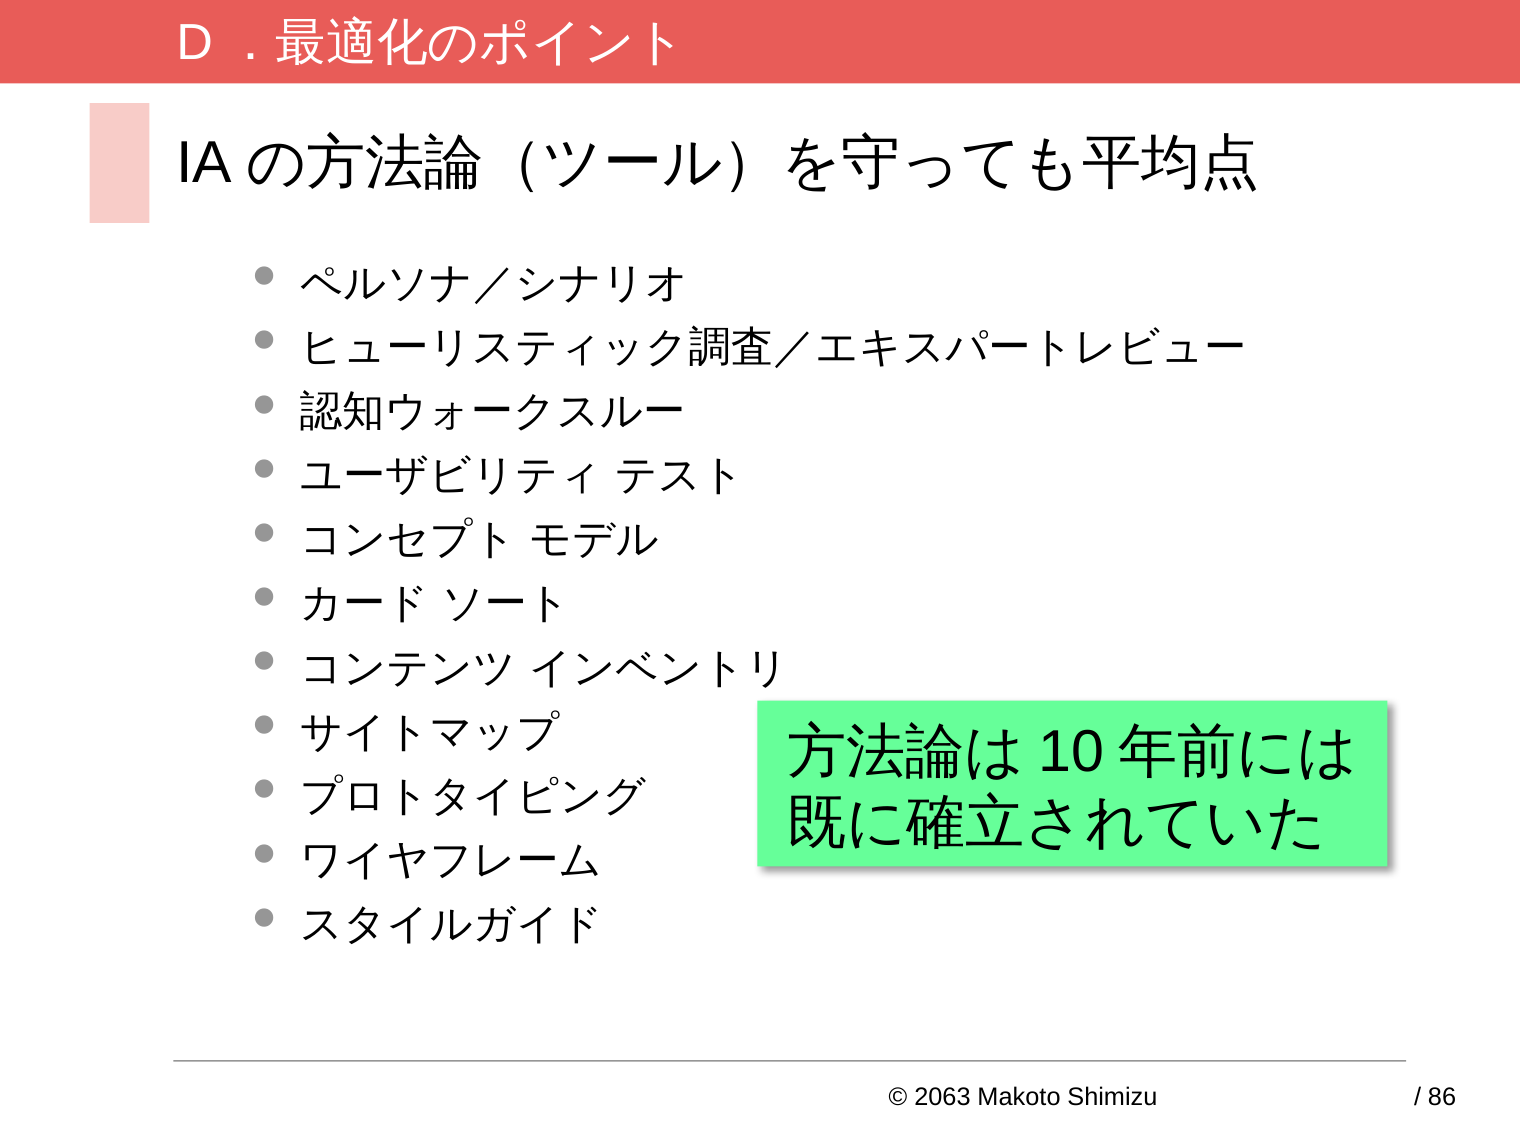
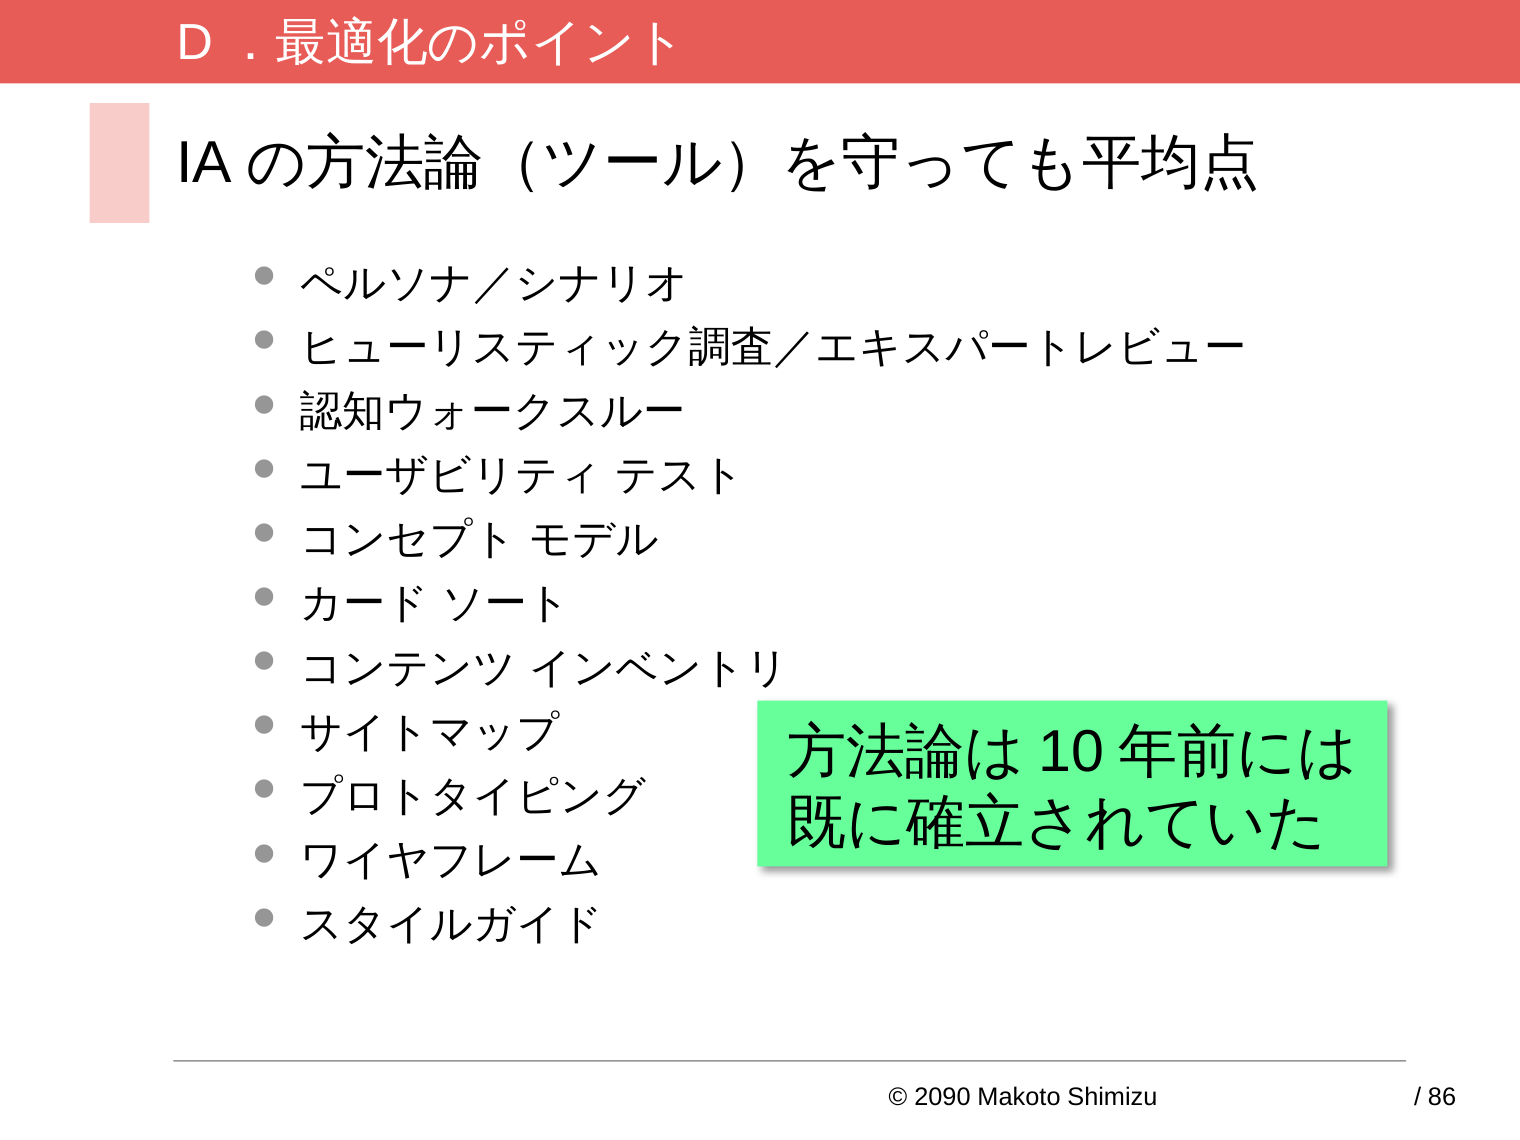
2063: 2063 -> 2090 (942, 1097)
